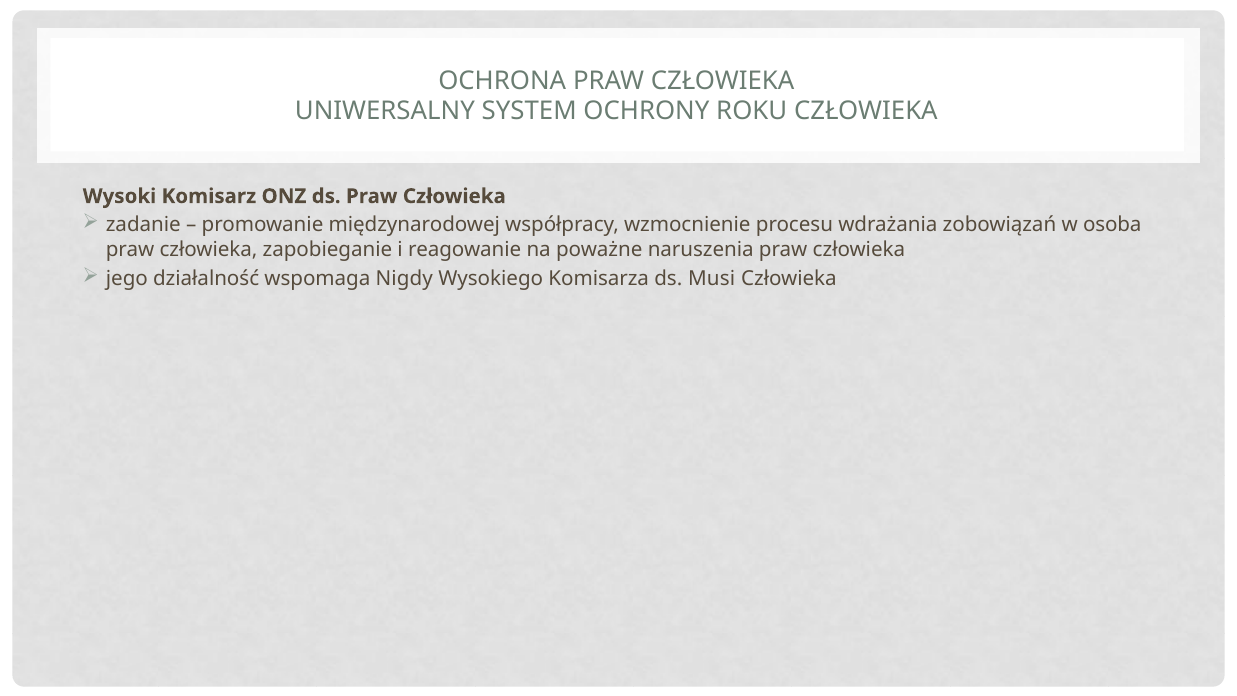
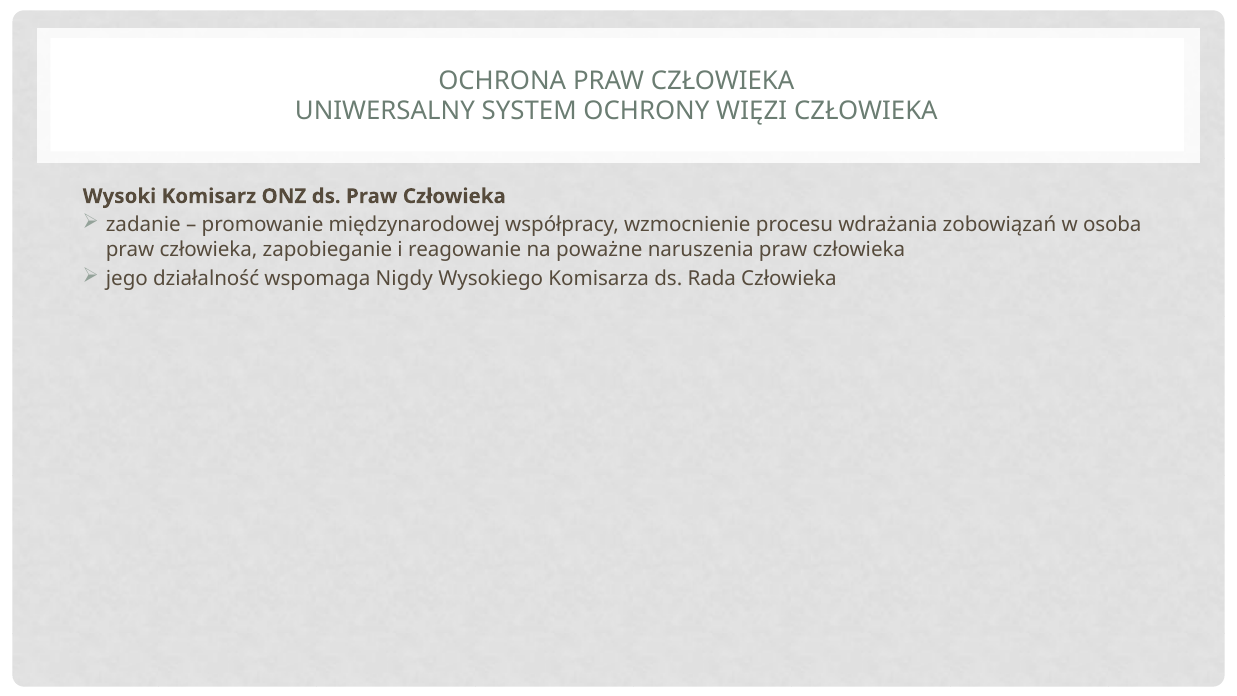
ROKU: ROKU -> WIĘZI (752, 111)
Musi: Musi -> Rada (712, 279)
